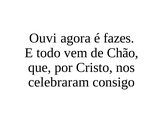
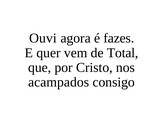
todo: todo -> quer (48, 53)
Chão: Chão -> Total (123, 53)
celebraram: celebraram -> acampados (59, 82)
